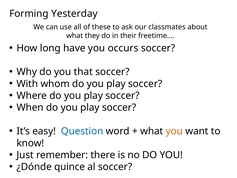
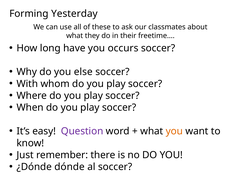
that: that -> else (83, 72)
Question colour: blue -> purple (82, 131)
quince: quince -> dónde (70, 167)
